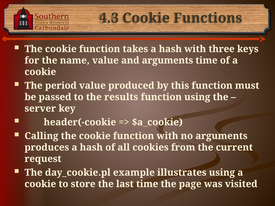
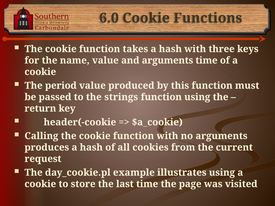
4.3: 4.3 -> 6.0 (109, 18)
results: results -> strings (121, 97)
server: server -> return (40, 109)
